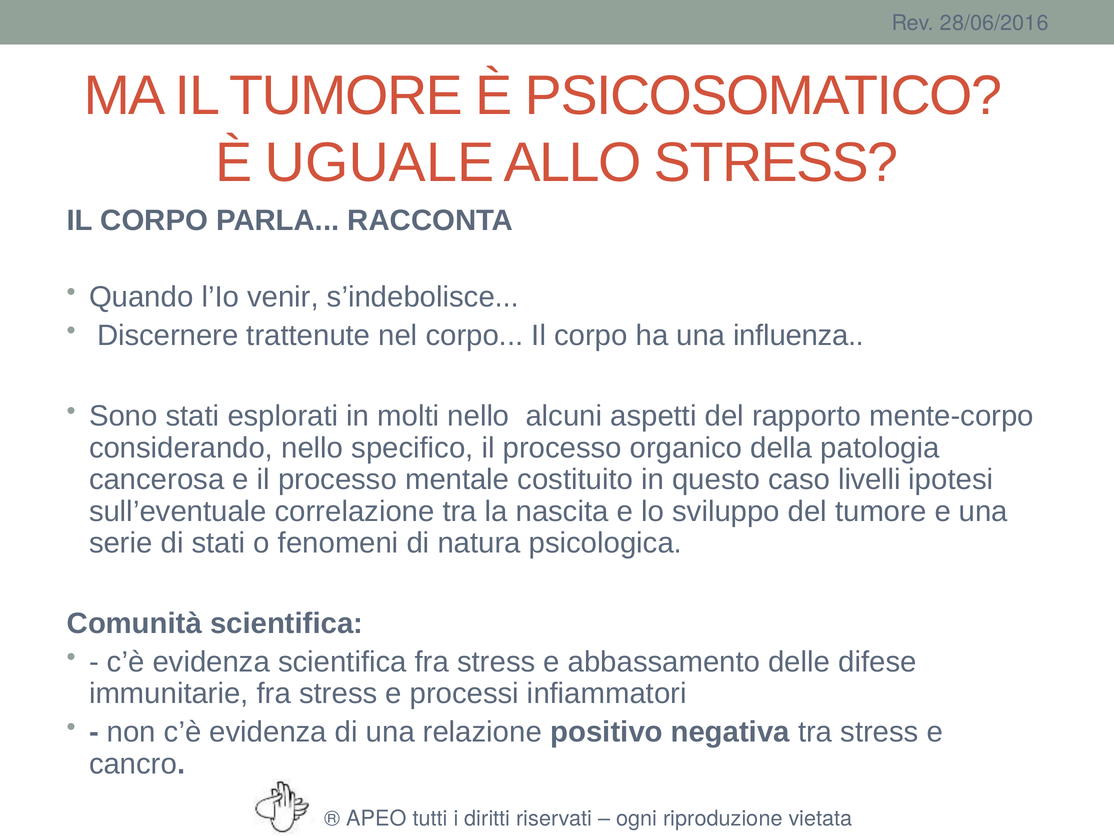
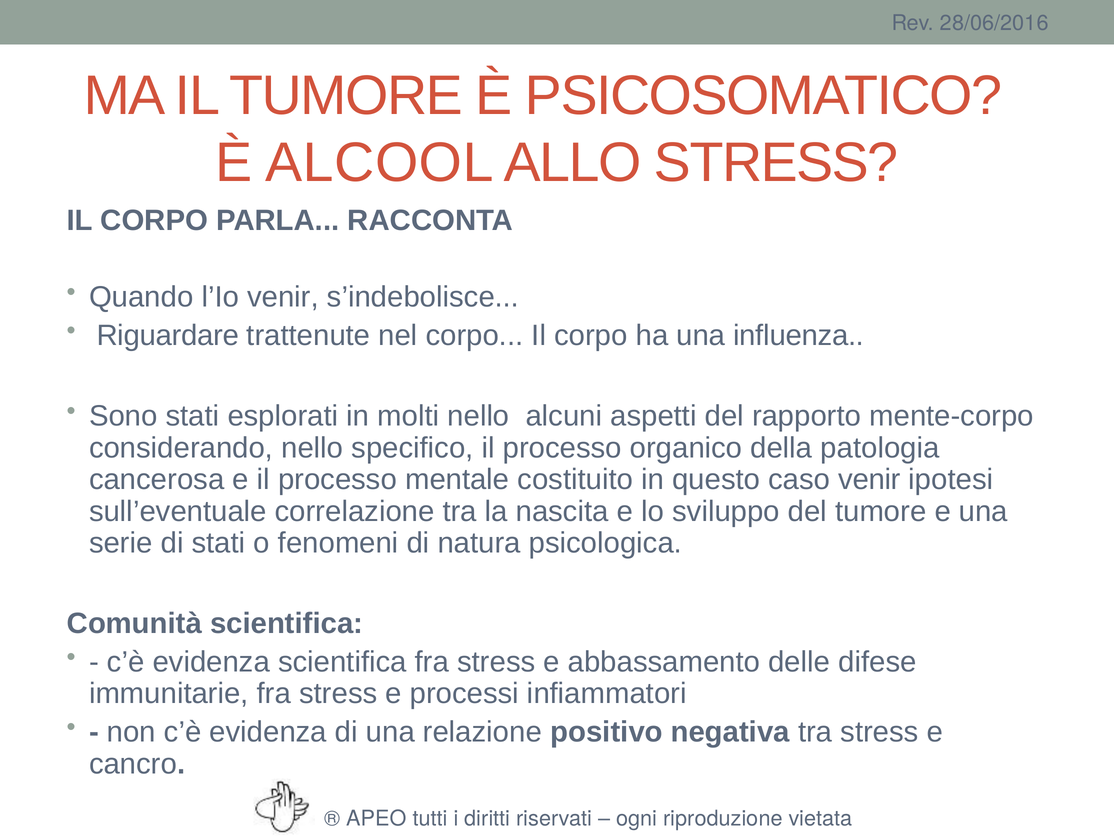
UGUALE: UGUALE -> ALCOOL (379, 163)
Discernere: Discernere -> Riguardare (168, 335)
caso livelli: livelli -> venir (869, 479)
